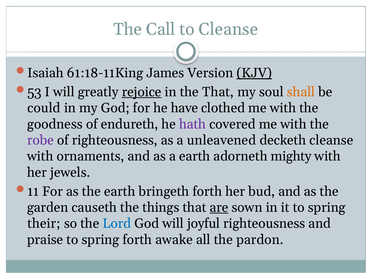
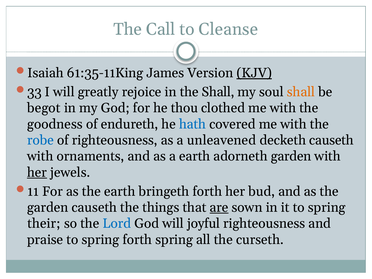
61:18-11King: 61:18-11King -> 61:35-11King (105, 73)
53: 53 -> 33 (34, 92)
rejoice underline: present -> none (142, 92)
the That: That -> Shall (218, 92)
could: could -> begot (44, 108)
have: have -> thou (184, 108)
hath colour: purple -> blue (193, 124)
robe colour: purple -> blue (40, 140)
decketh cleanse: cleanse -> causeth (331, 140)
adorneth mighty: mighty -> garden (291, 156)
her underline: none -> present (37, 172)
forth awake: awake -> spring (174, 240)
pardon: pardon -> curseth (260, 240)
